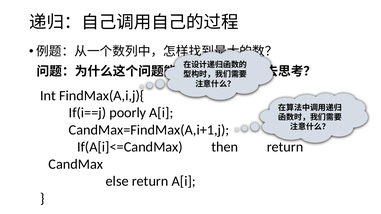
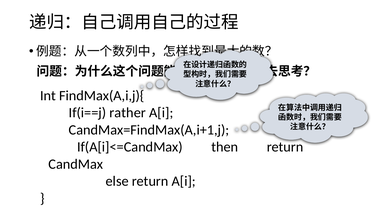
poorly: poorly -> rather (128, 113)
